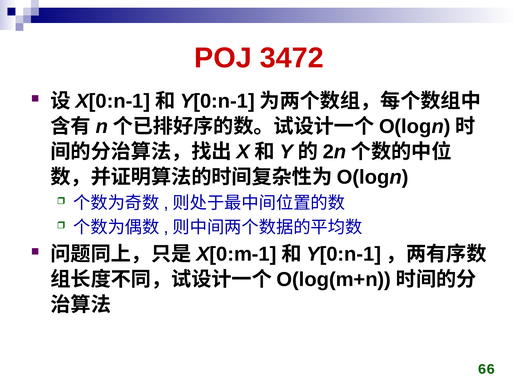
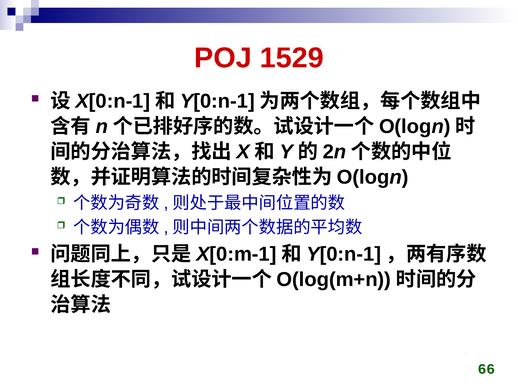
3472: 3472 -> 1529 (292, 58)
